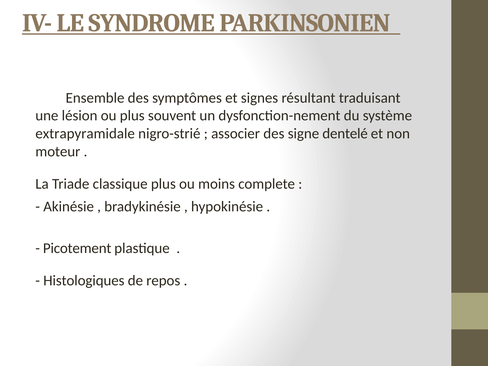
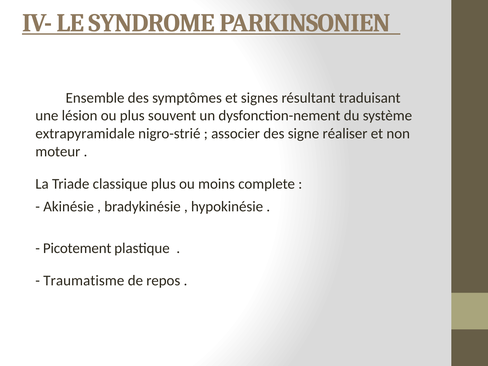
dentelé: dentelé -> réaliser (345, 134)
Histologiques: Histologiques -> Traumatisme (84, 281)
